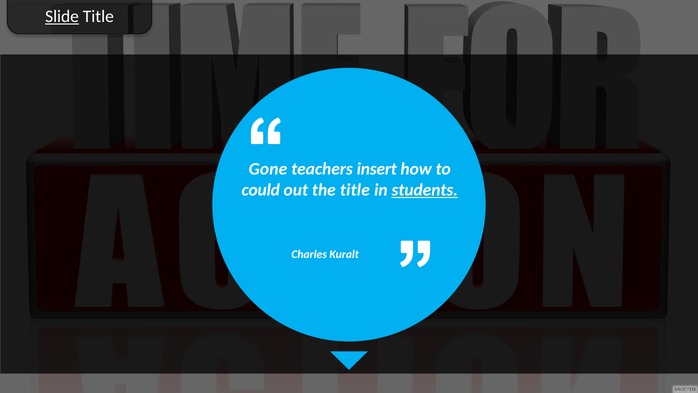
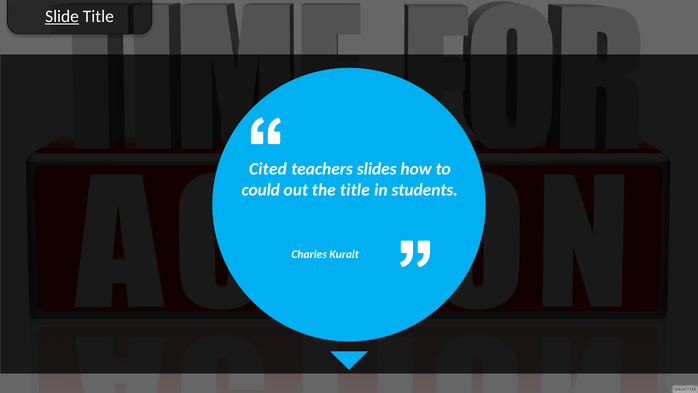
Gone: Gone -> Cited (268, 169)
insert: insert -> slides (377, 169)
students underline: present -> none (425, 190)
